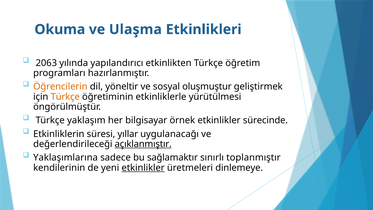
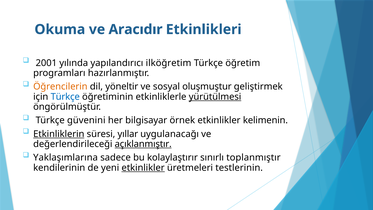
Ulaşma: Ulaşma -> Aracıdır (136, 29)
2063: 2063 -> 2001 (46, 63)
etkinlikten: etkinlikten -> ilköğretim (169, 63)
Türkçe colour: orange -> blue (65, 97)
yürütülmesi underline: none -> present (215, 97)
yaklaşım: yaklaşım -> güvenini (86, 120)
sürecinde: sürecinde -> kelimenin (265, 120)
Etkinliklerin underline: none -> present (59, 134)
sağlamaktır: sağlamaktır -> kolaylaştırır (172, 157)
dinlemeye: dinlemeye -> testlerinin (239, 168)
